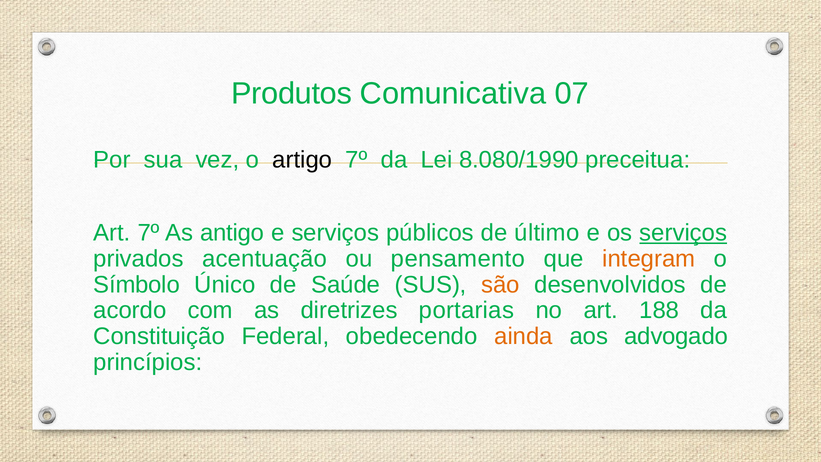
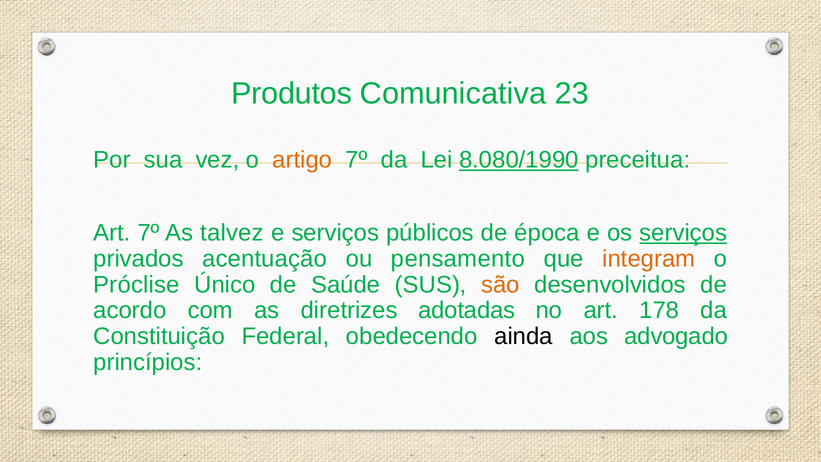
07: 07 -> 23 (572, 94)
artigo colour: black -> orange (302, 160)
8.080/1990 underline: none -> present (519, 160)
antigo: antigo -> talvez (232, 233)
último: último -> época (547, 233)
Símbolo: Símbolo -> Próclise (136, 284)
portarias: portarias -> adotadas (467, 310)
188: 188 -> 178 (659, 310)
ainda colour: orange -> black (524, 336)
